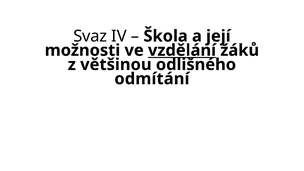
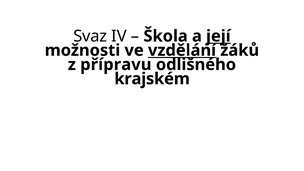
její underline: none -> present (218, 36)
většinou: většinou -> přípravu (116, 65)
odmítání: odmítání -> krajském (152, 79)
